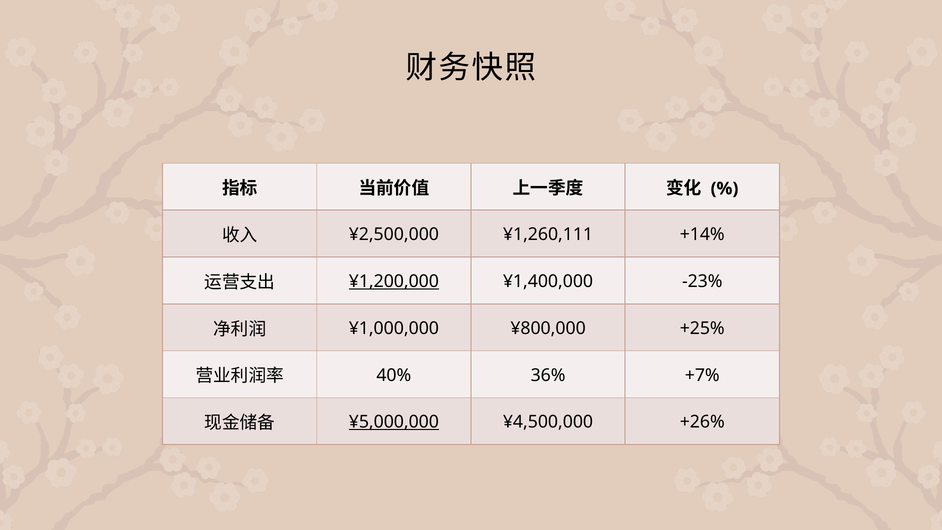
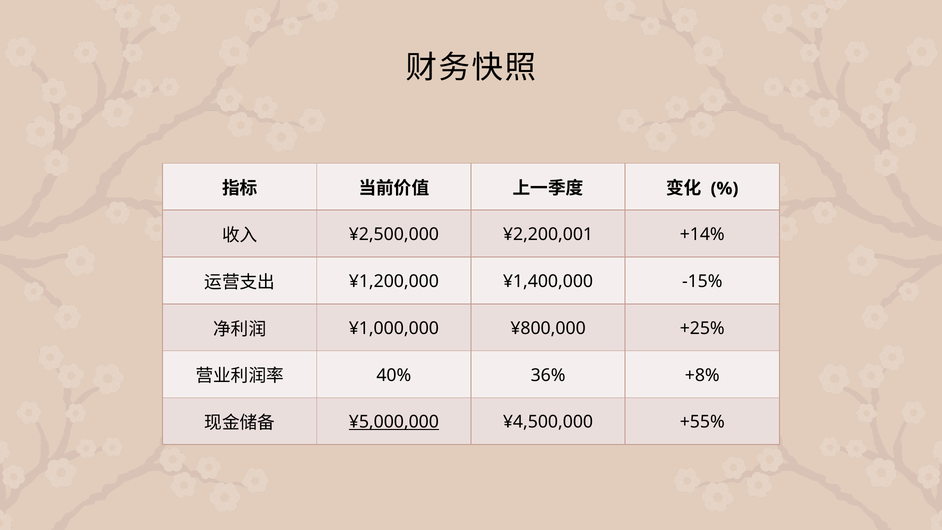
¥1,260,111: ¥1,260,111 -> ¥2,200,001 (548, 235)
¥1,200,000 underline: present -> none (394, 281)
-23%: -23% -> -15% (702, 281)
+7%: +7% -> +8% (702, 375)
+26%: +26% -> +55% (702, 422)
